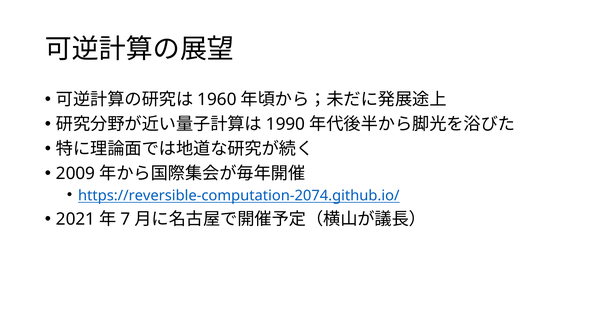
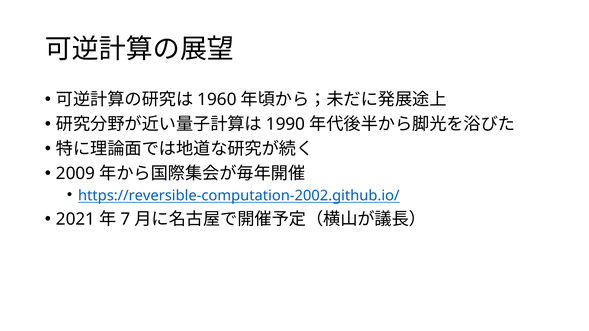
https://reversible-computation-2074.github.io/: https://reversible-computation-2074.github.io/ -> https://reversible-computation-2002.github.io/ (239, 196)
